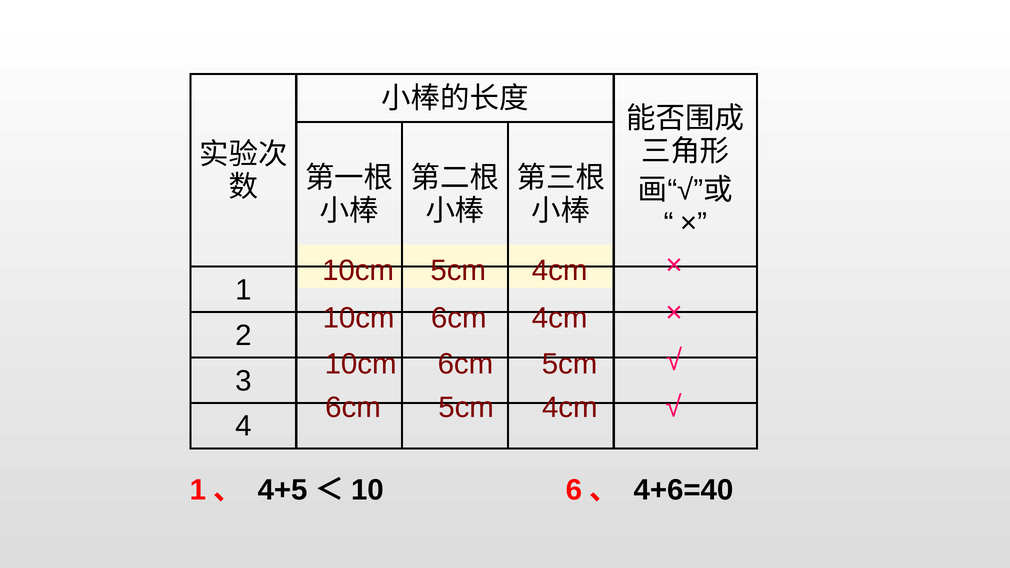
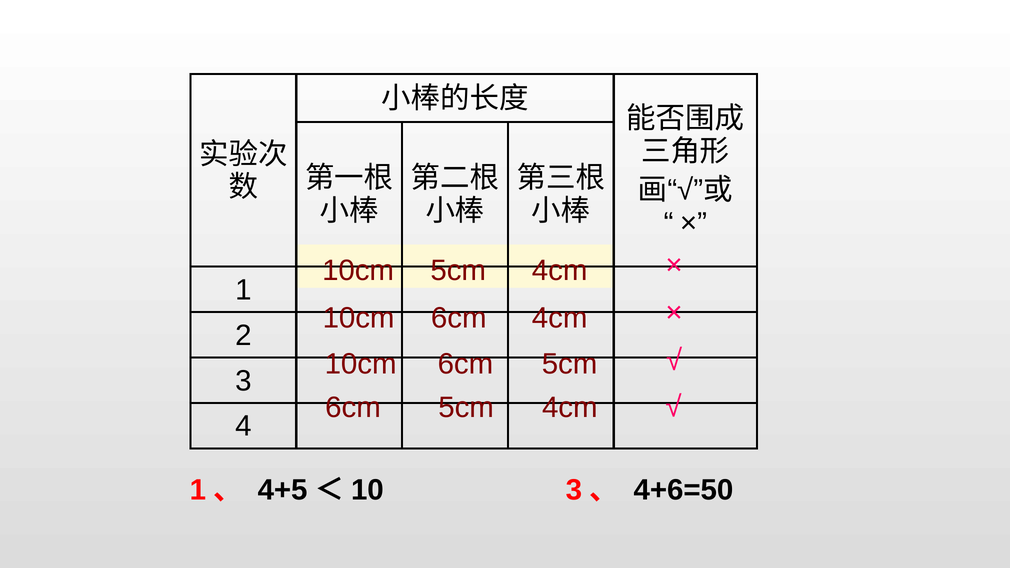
6: 6 -> 3 (574, 490)
4+6=40: 4+6=40 -> 4+6=50 (683, 490)
